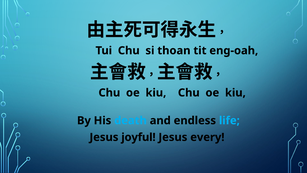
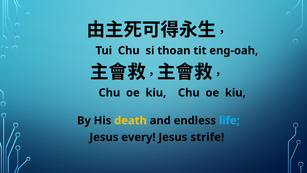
death colour: light blue -> yellow (131, 120)
joyful: joyful -> every (138, 137)
every: every -> strife (207, 137)
